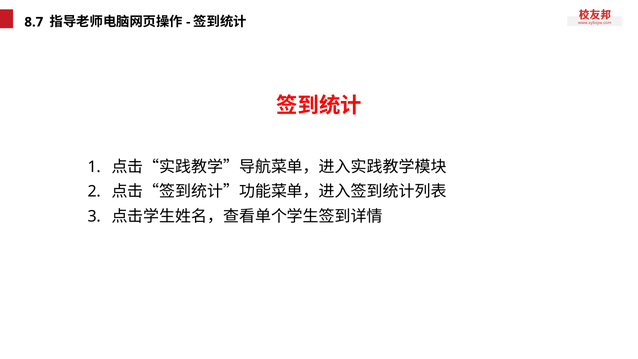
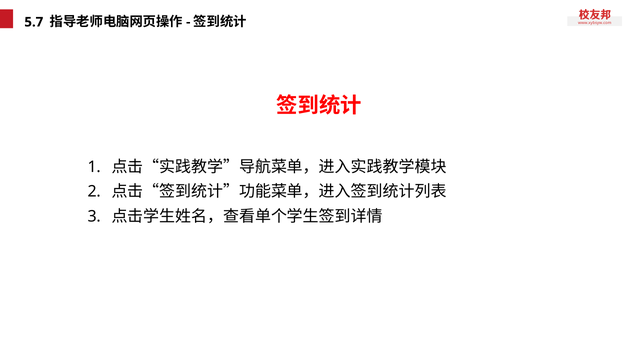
8.7: 8.7 -> 5.7 (34, 22)
